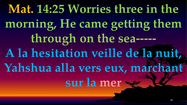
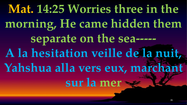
getting: getting -> hidden (131, 24)
through: through -> separate (54, 38)
mer colour: pink -> light green (111, 83)
